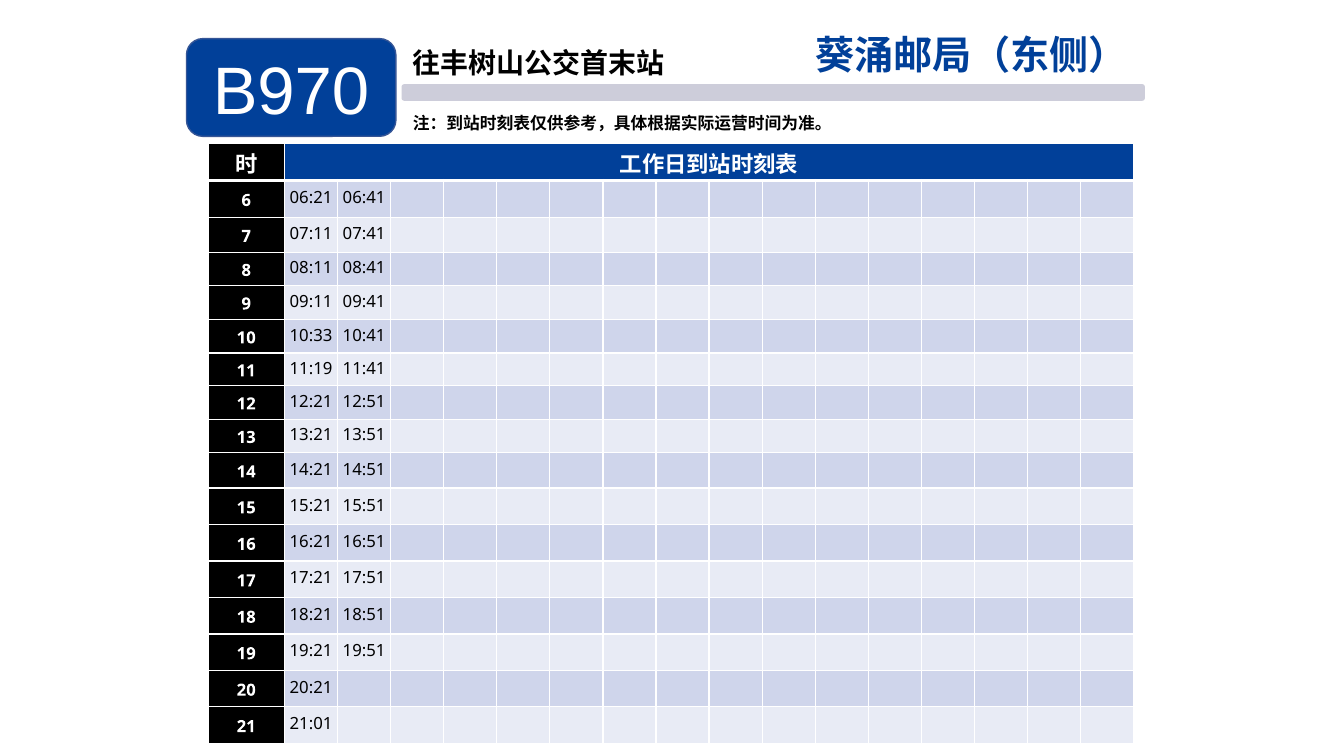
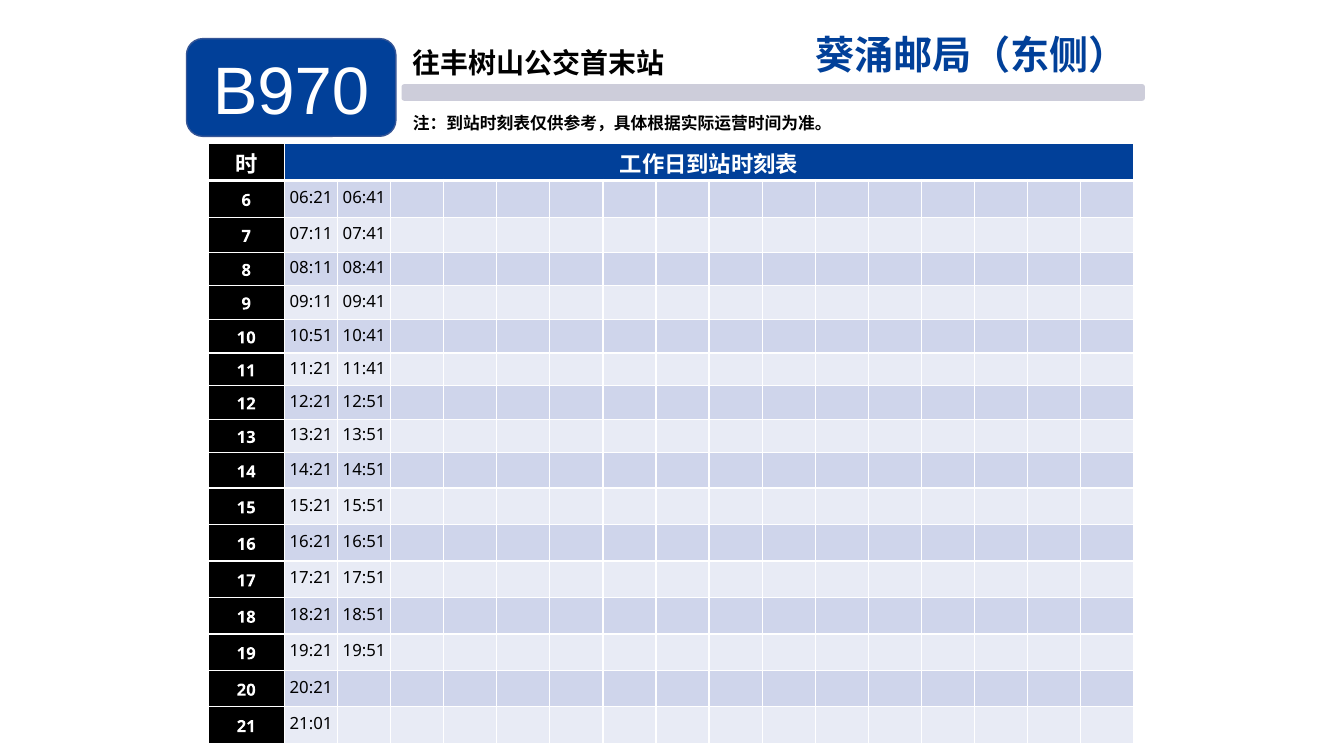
10:33: 10:33 -> 10:51 (311, 335)
11:19: 11:19 -> 11:21 (311, 368)
